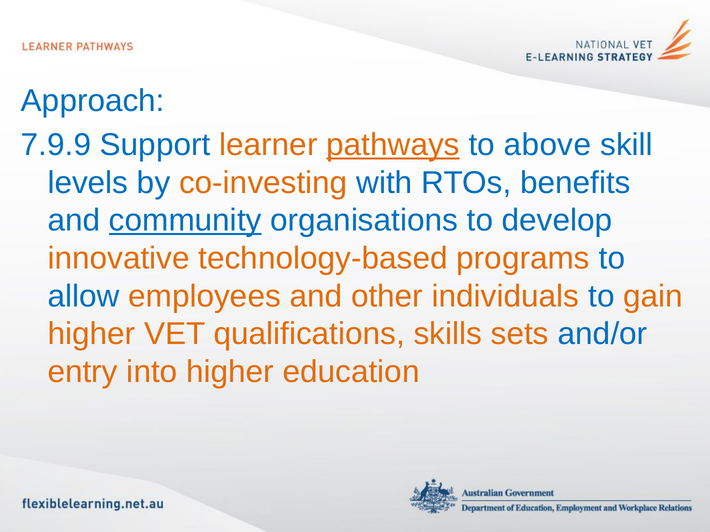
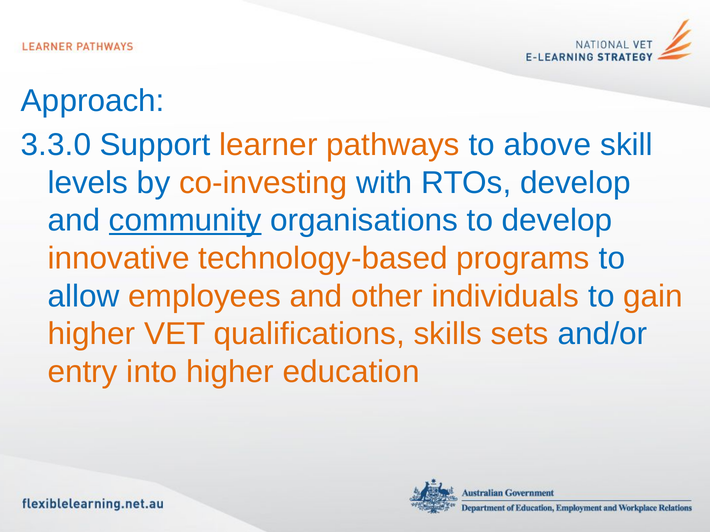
7.9.9: 7.9.9 -> 3.3.0 (56, 145)
pathways underline: present -> none (393, 145)
RTOs benefits: benefits -> develop (575, 183)
